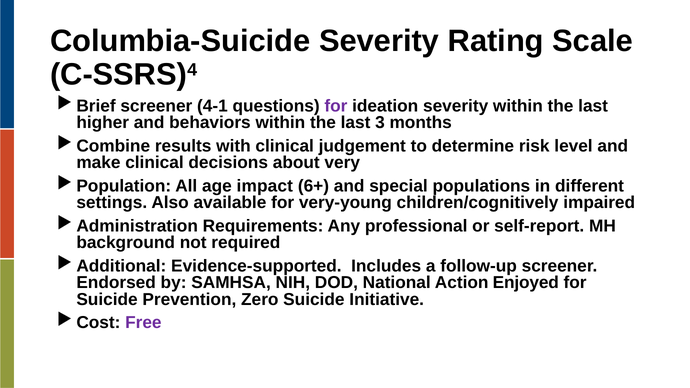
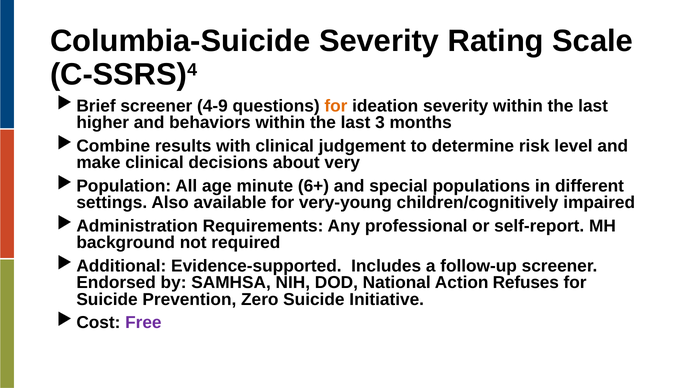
4-1: 4-1 -> 4-9 (212, 106)
for colour: purple -> orange (336, 106)
impact: impact -> minute (265, 186)
Enjoyed: Enjoyed -> Refuses (526, 283)
